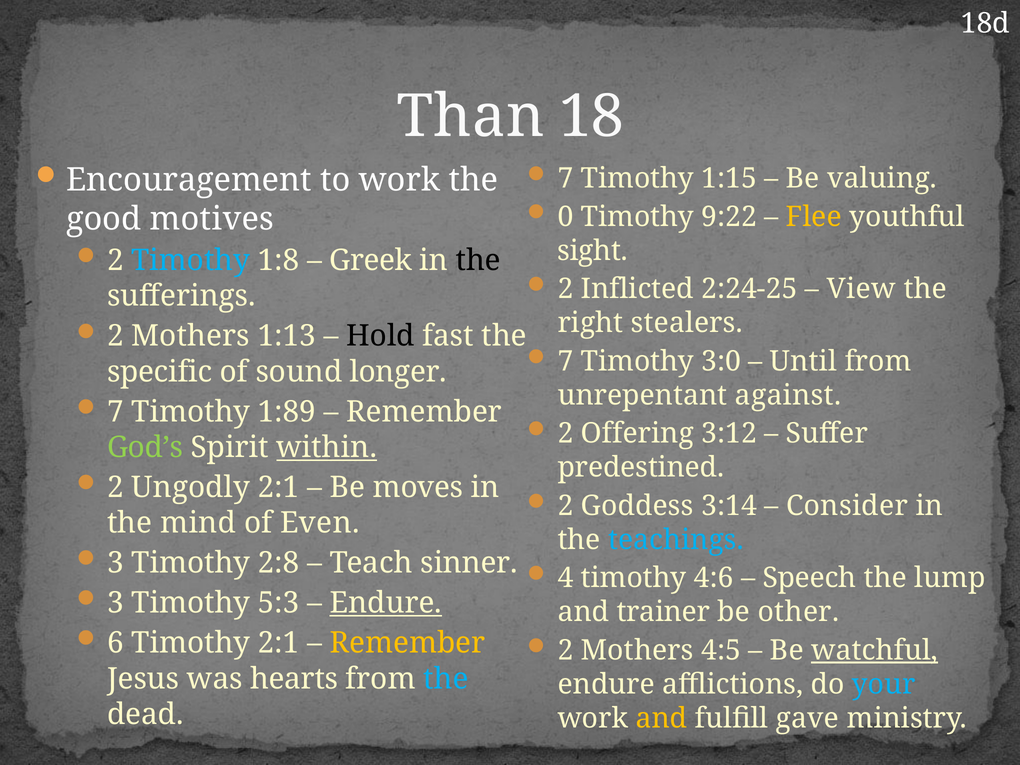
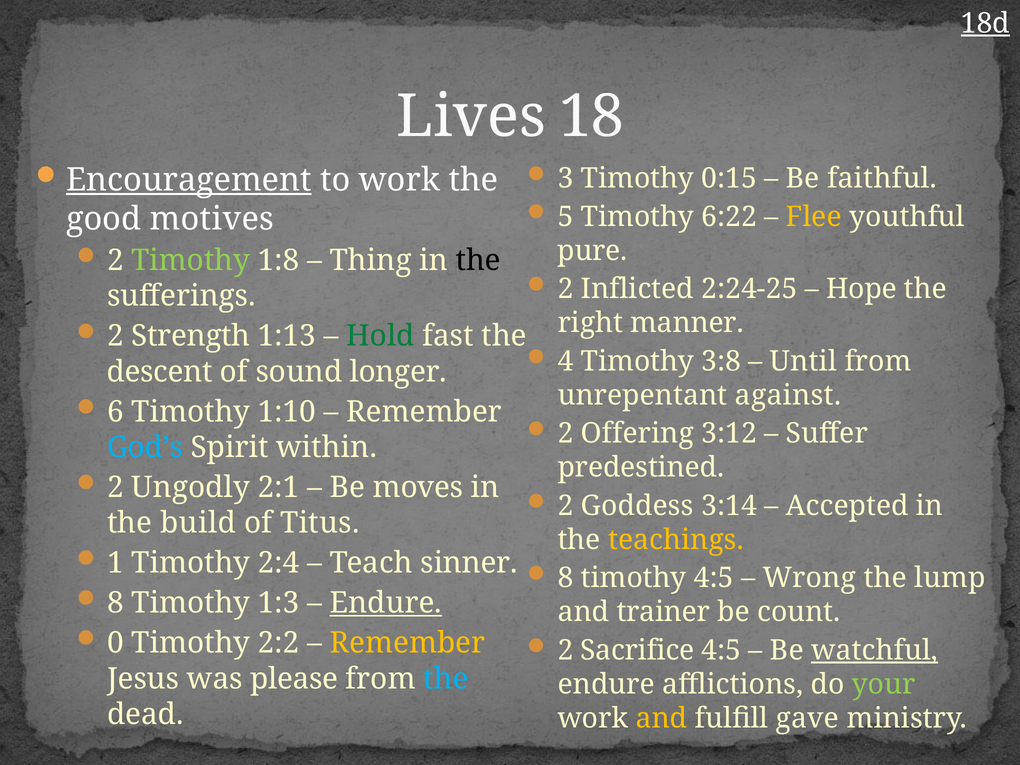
18d underline: none -> present (985, 23)
Than: Than -> Lives (471, 116)
Encouragement underline: none -> present (189, 180)
7: 7 -> 3 (565, 178)
1:15: 1:15 -> 0:15 (729, 178)
valuing: valuing -> faithful (882, 178)
0: 0 -> 5 (565, 217)
9:22: 9:22 -> 6:22 (729, 217)
sight: sight -> pure (592, 251)
Timothy colour: light blue -> light green (191, 260)
Greek: Greek -> Thing (371, 260)
View: View -> Hope (862, 289)
stealers: stealers -> manner (687, 323)
Mothers: Mothers -> Strength (191, 336)
Hold colour: black -> green (380, 336)
7: 7 -> 4 (565, 361)
3:0: 3:0 -> 3:8 (721, 361)
specific: specific -> descent (160, 372)
7: 7 -> 6 (115, 412)
1:89: 1:89 -> 1:10 (287, 412)
God’s colour: light green -> light blue (145, 447)
within underline: present -> none (327, 447)
Consider: Consider -> Accepted (847, 506)
mind: mind -> build (198, 523)
Even: Even -> Titus (320, 523)
teachings colour: light blue -> yellow (676, 540)
3: 3 -> 1 (115, 563)
2:8: 2:8 -> 2:4 (279, 563)
4: 4 -> 8 (565, 578)
timothy 4:6: 4:6 -> 4:5 (714, 578)
Speech: Speech -> Wrong (809, 578)
3: 3 -> 8 (115, 603)
5:3: 5:3 -> 1:3 (279, 603)
other: other -> count (799, 612)
6: 6 -> 0 (115, 643)
Timothy 2:1: 2:1 -> 2:2 (279, 643)
Mothers: Mothers -> Sacrifice (637, 650)
hearts: hearts -> please (294, 679)
your colour: light blue -> light green (884, 684)
